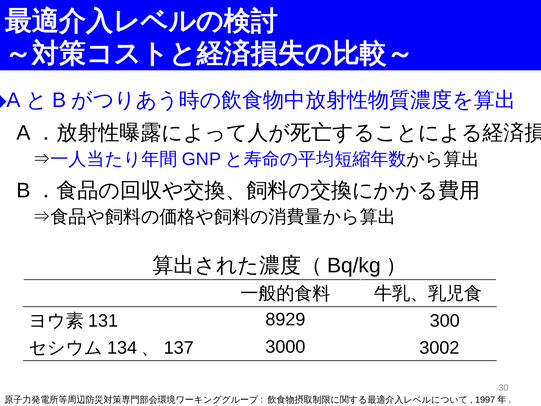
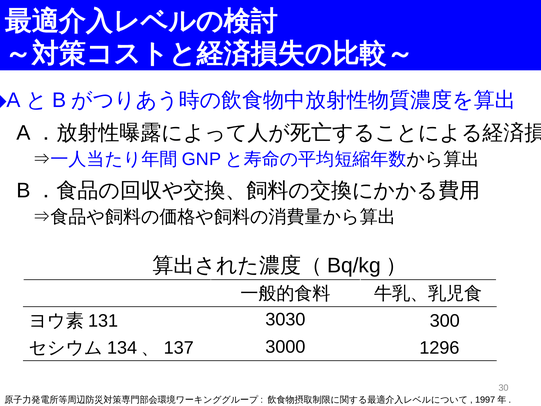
8929: 8929 -> 3030 (286, 319)
3002: 3002 -> 1296 (440, 348)
